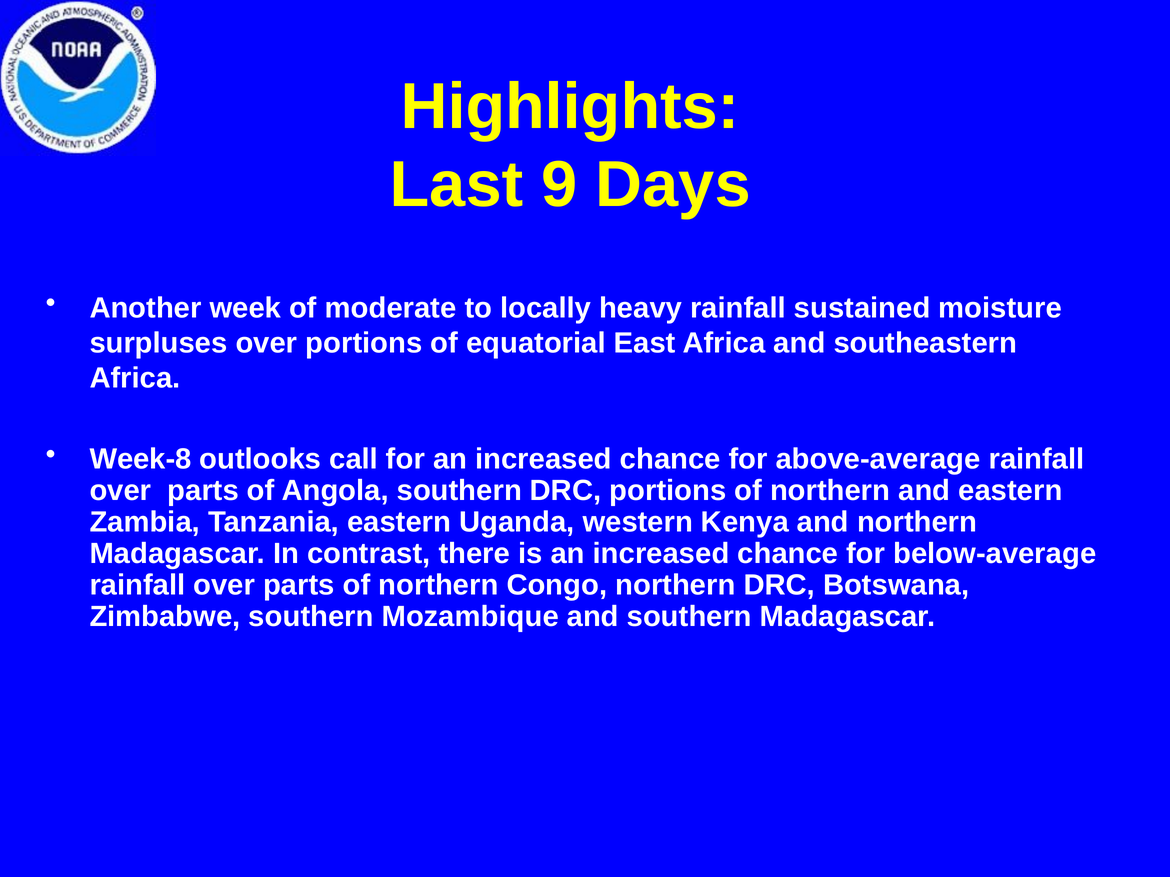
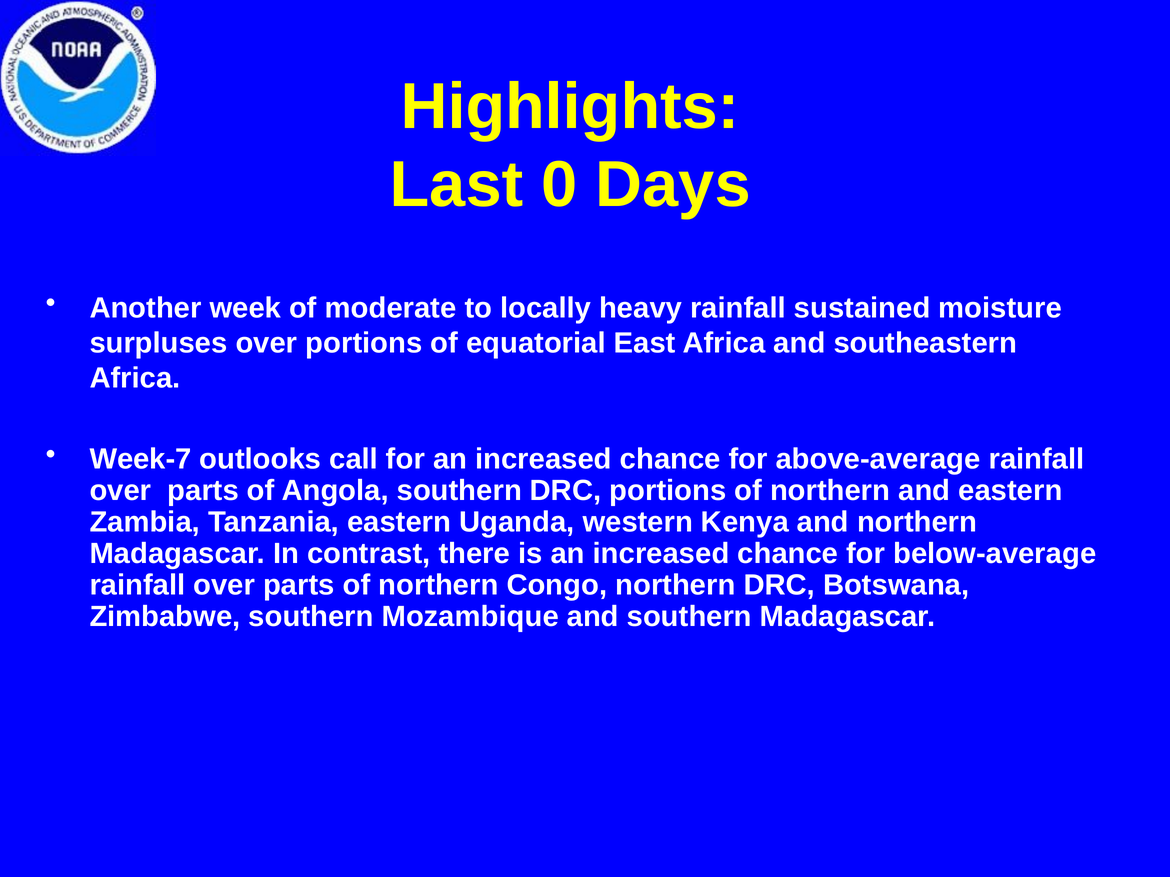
9: 9 -> 0 (559, 185)
Week-8: Week-8 -> Week-7 (141, 459)
